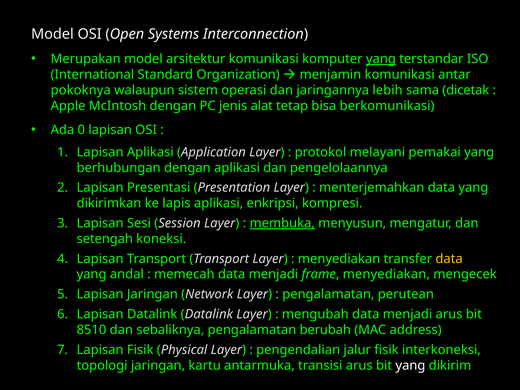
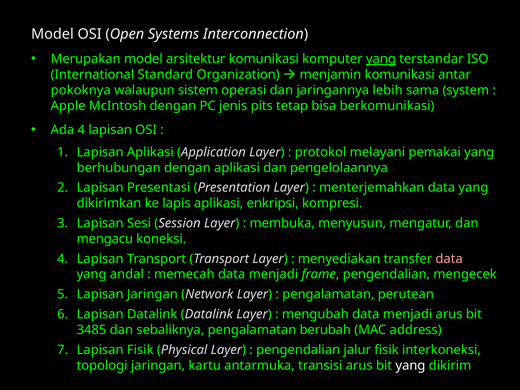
dicetak: dicetak -> system (466, 90)
alat: alat -> pits (262, 106)
Ada 0: 0 -> 4 (81, 130)
membuka underline: present -> none (282, 223)
setengah: setengah -> mengacu (105, 239)
data colour: yellow -> pink (449, 259)
frame menyediakan: menyediakan -> pengendalian (386, 274)
8510: 8510 -> 3485 (91, 330)
